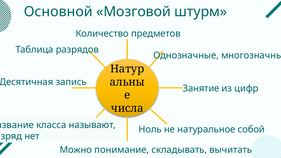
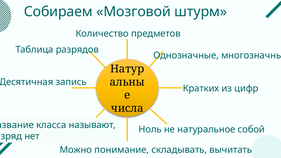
Основной: Основной -> Собираем (58, 12)
Занятие: Занятие -> Кратких (201, 88)
